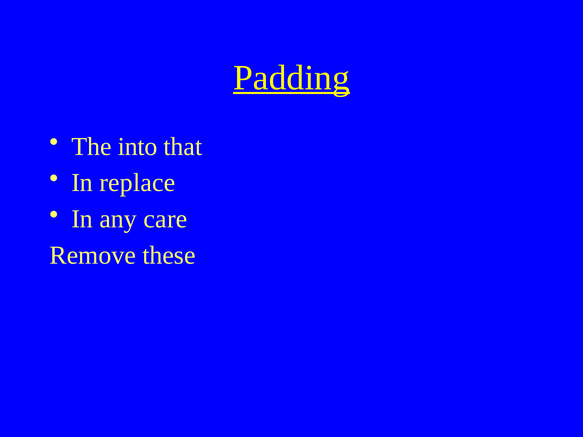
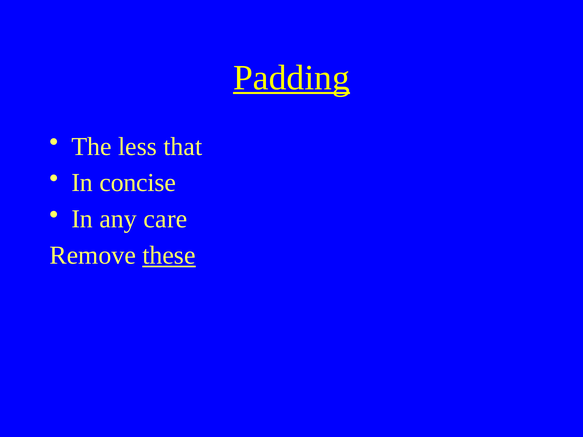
into: into -> less (137, 147)
replace: replace -> concise (138, 183)
these underline: none -> present (169, 255)
